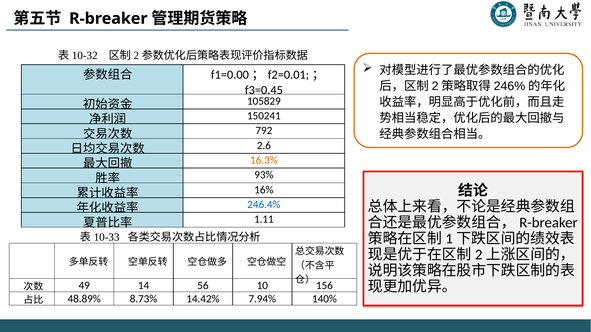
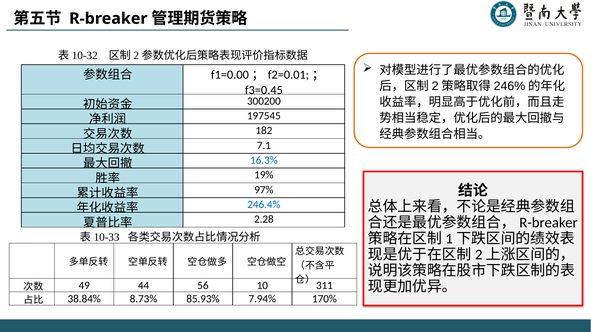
105829: 105829 -> 300200 (264, 101)
150241: 150241 -> 197545 (264, 116)
792: 792 -> 182 (264, 131)
2.6: 2.6 -> 7.1 (264, 146)
16.3% colour: orange -> blue (264, 160)
93%: 93% -> 19% (264, 175)
16%: 16% -> 97% (264, 190)
1.11: 1.11 -> 2.28 (264, 220)
14: 14 -> 44 (144, 286)
156: 156 -> 311 (324, 286)
48.89%: 48.89% -> 38.84% (84, 299)
14.42%: 14.42% -> 85.93% (203, 299)
140%: 140% -> 170% (324, 299)
